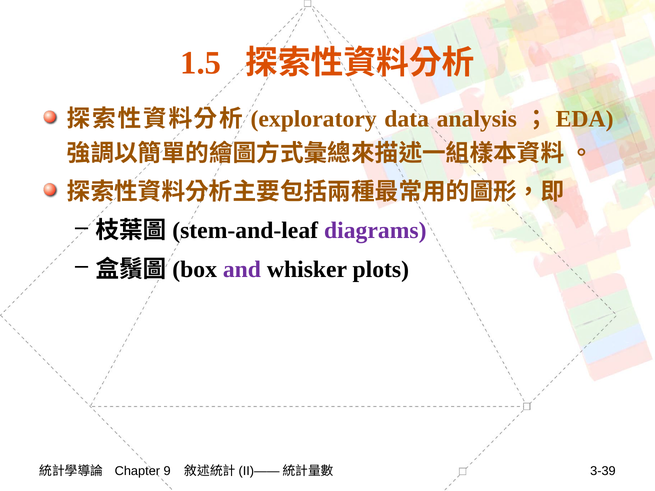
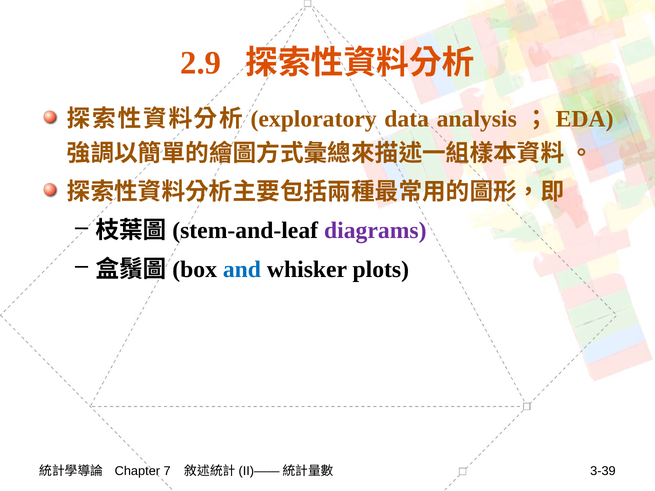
1.5: 1.5 -> 2.9 (201, 63)
and colour: purple -> blue (242, 270)
9: 9 -> 7 (167, 471)
